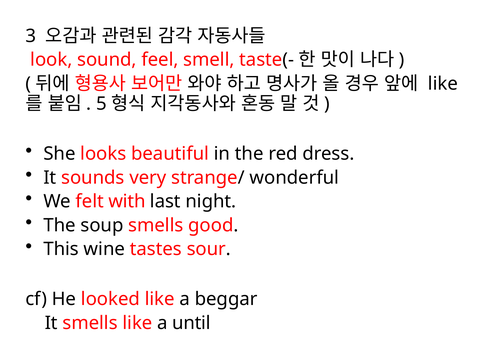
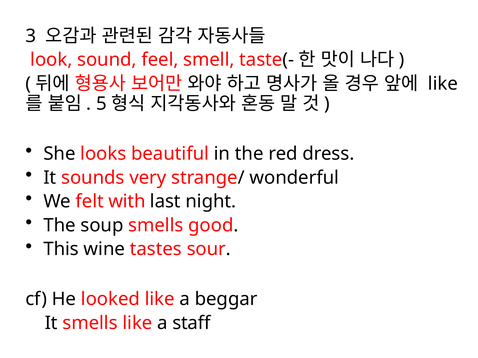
until: until -> staff (191, 323)
